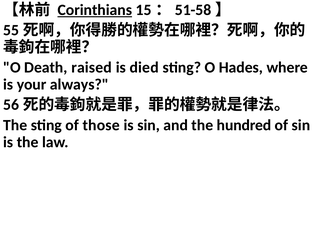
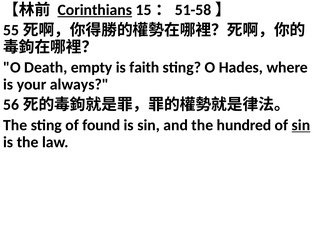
raised: raised -> empty (92, 67)
died: died -> faith (144, 67)
those: those -> found (101, 125)
sin underline: none -> present (301, 125)
